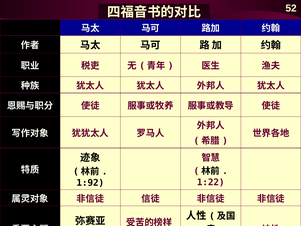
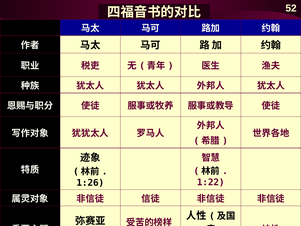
1:92: 1:92 -> 1:26 (90, 183)
